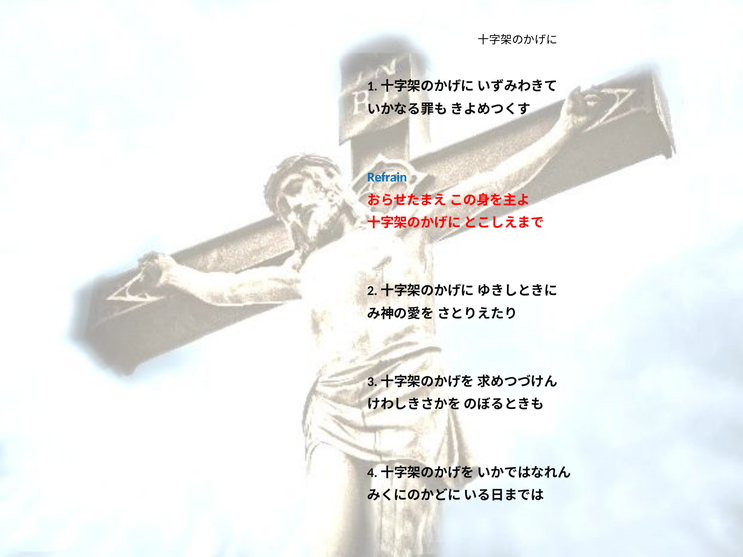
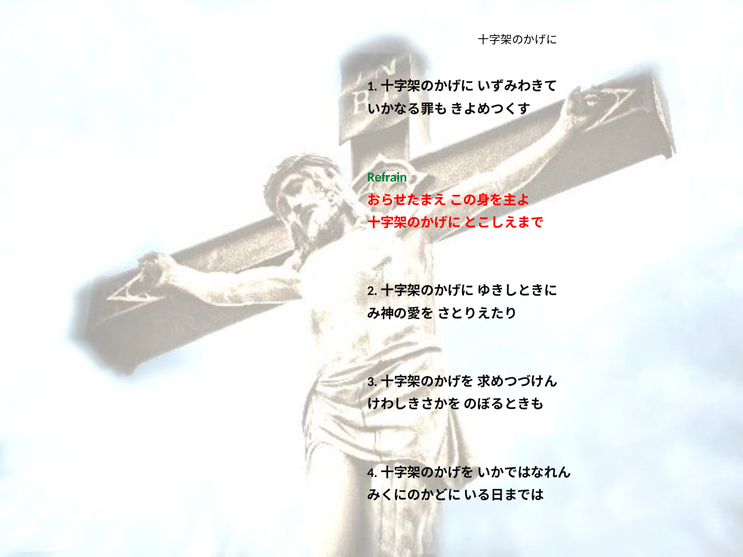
Refrain colour: blue -> green (387, 177)
